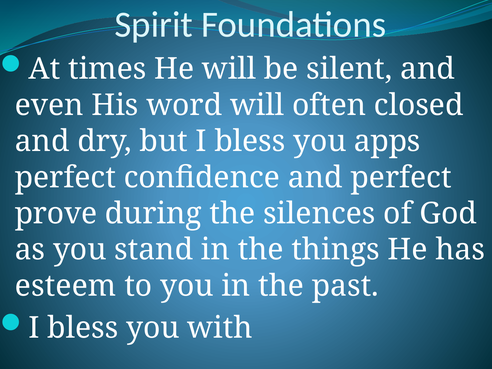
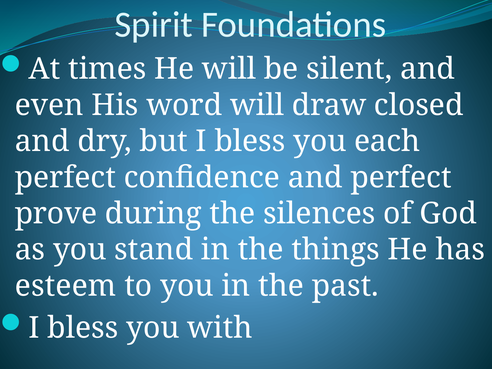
often: often -> draw (329, 105)
apps: apps -> each (387, 141)
